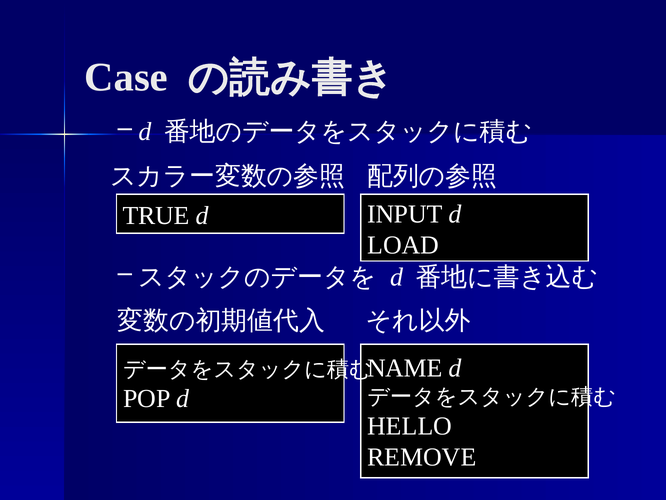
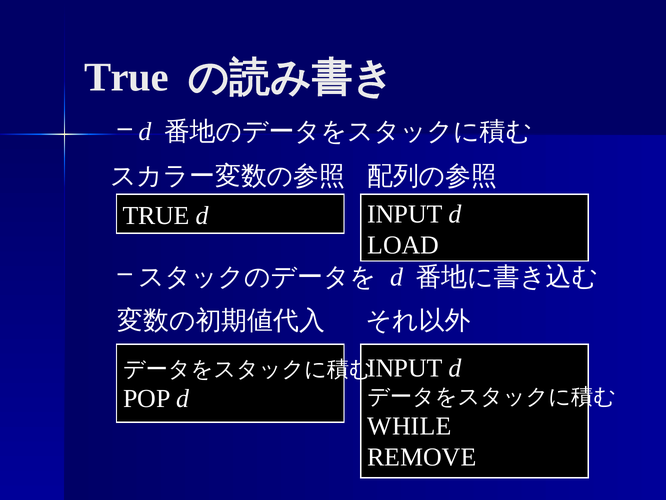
Case: Case -> True (126, 77)
NAME: NAME -> INPUT (405, 368)
HELLO: HELLO -> WHILE (410, 426)
